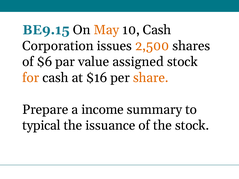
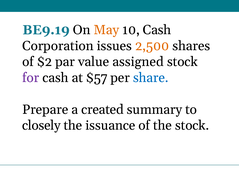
BE9.15: BE9.15 -> BE9.19 (46, 30)
$6: $6 -> $2 (45, 62)
for colour: orange -> purple (31, 78)
$16: $16 -> $57 (97, 78)
share colour: orange -> blue (151, 78)
income: income -> created (103, 110)
typical: typical -> closely (41, 126)
